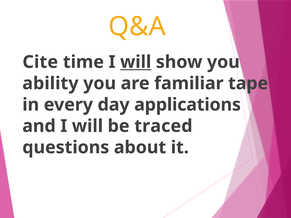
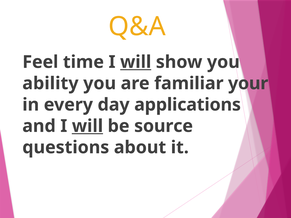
Cite: Cite -> Feel (40, 62)
tape: tape -> your (248, 83)
will underline: none -> present (87, 126)
traced: traced -> source (164, 126)
